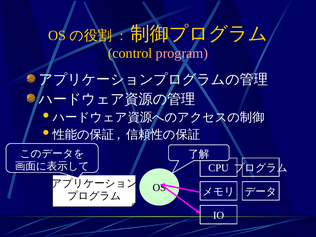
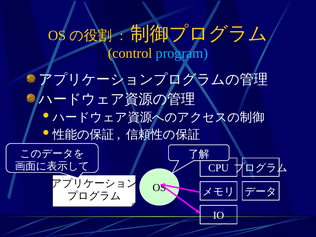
program colour: pink -> light blue (182, 53)
